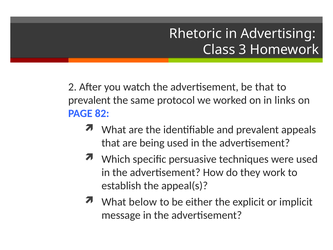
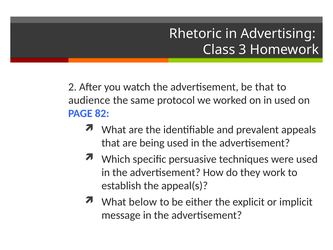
prevalent: prevalent -> audience (89, 100)
in links: links -> used (285, 100)
